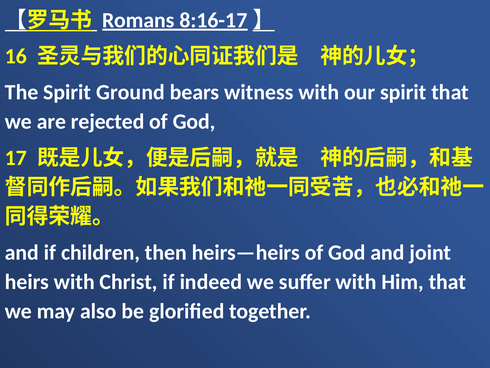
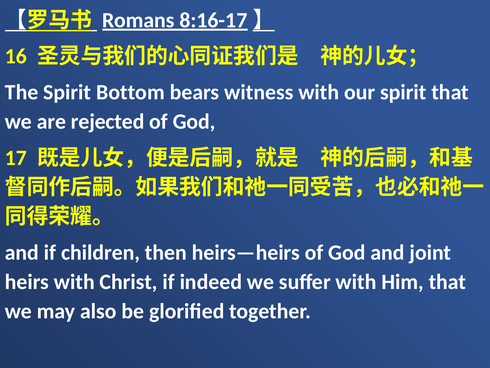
Ground: Ground -> Bottom (130, 92)
